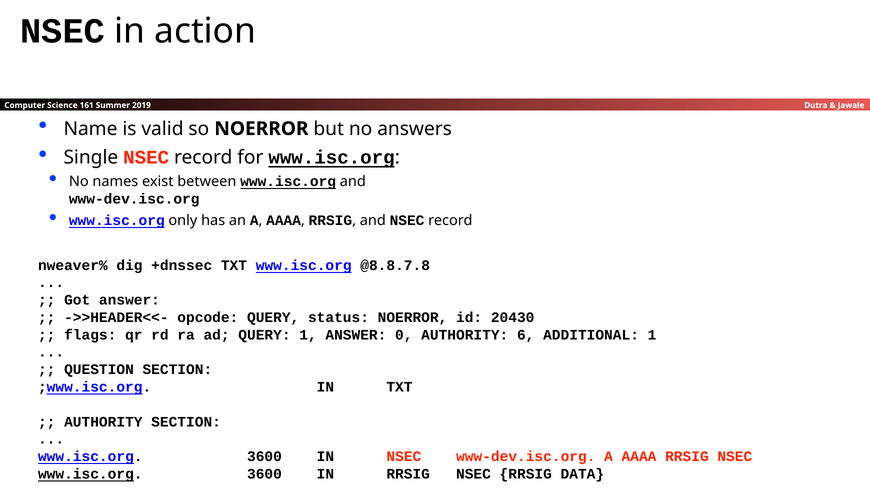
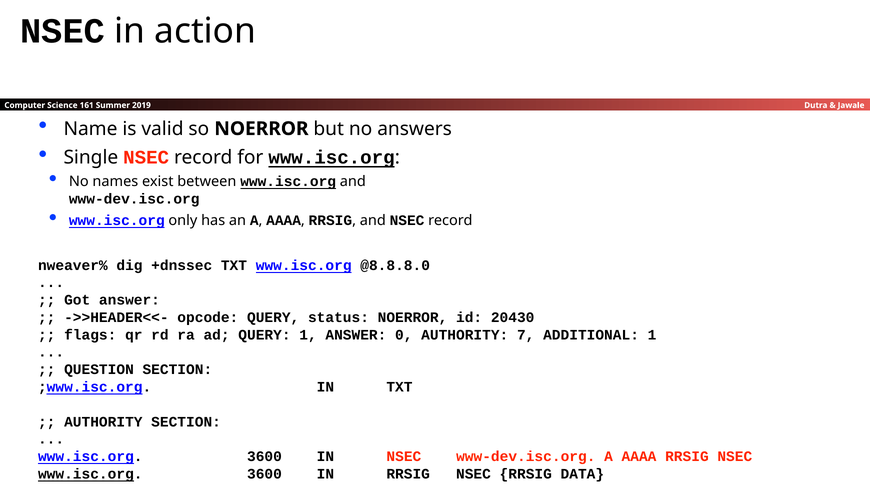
@8.8.7.8: @8.8.7.8 -> @8.8.8.0 (395, 265)
6: 6 -> 7 (526, 335)
